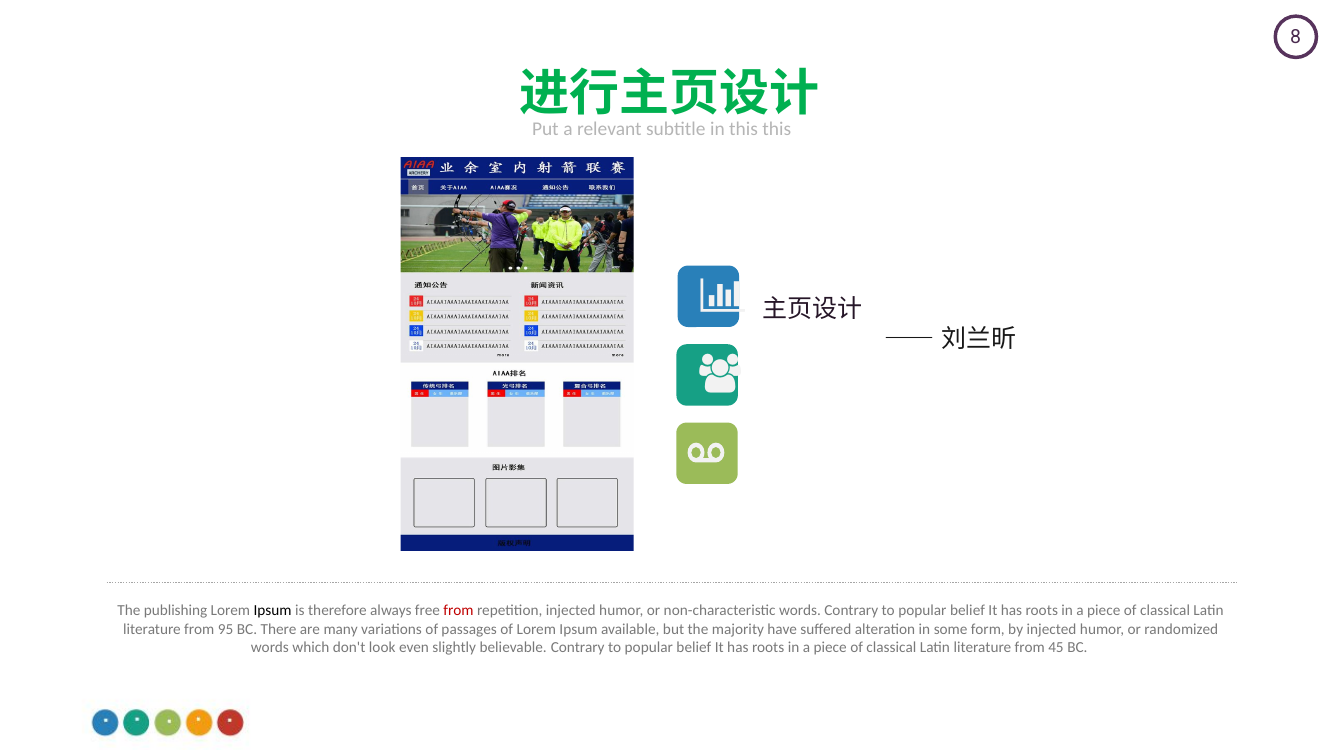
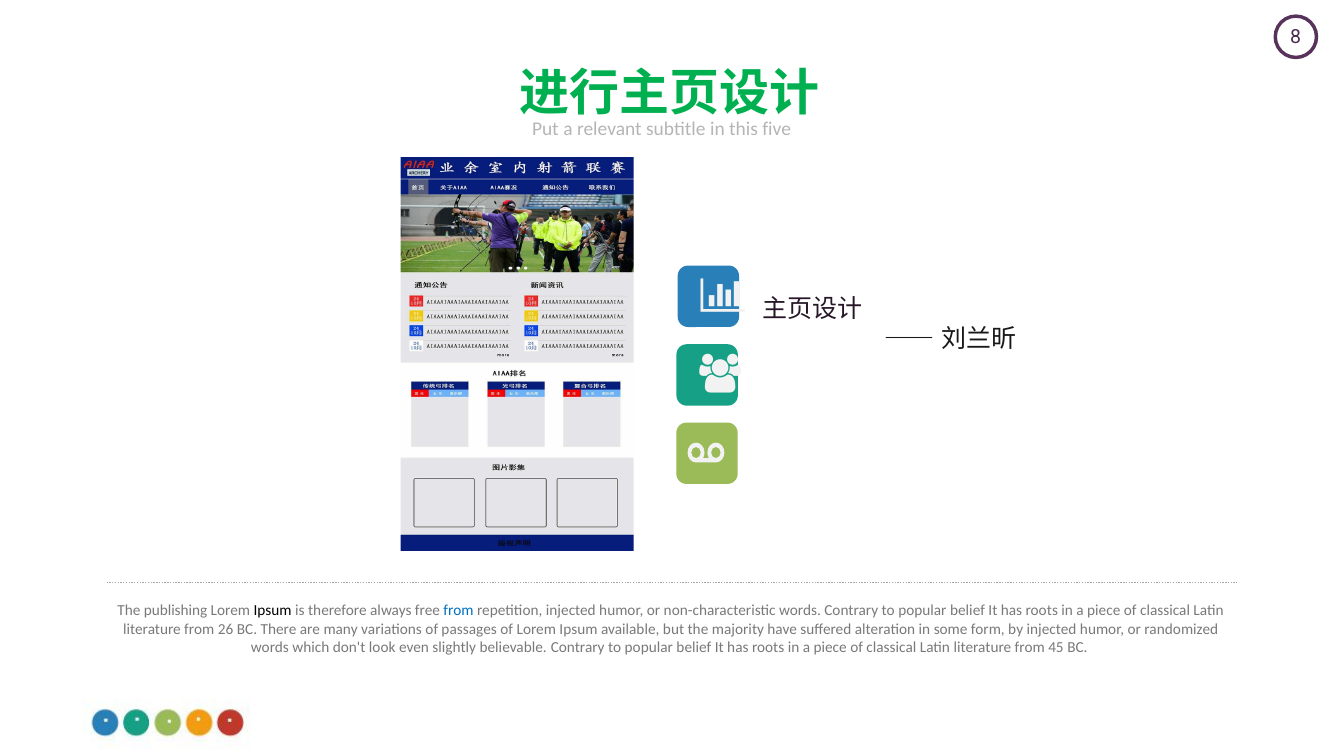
this this: this -> five (777, 129)
from colour: red -> blue (459, 611)
95: 95 -> 26 (226, 629)
